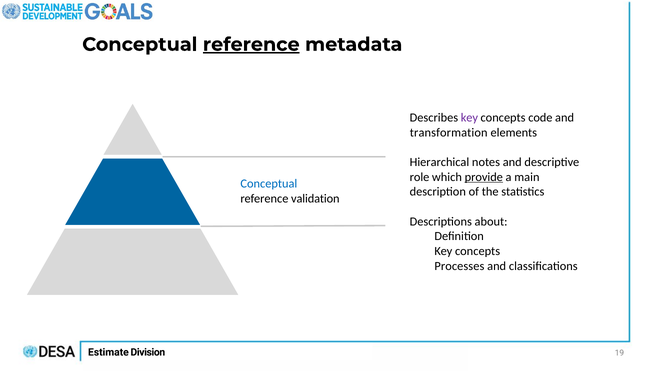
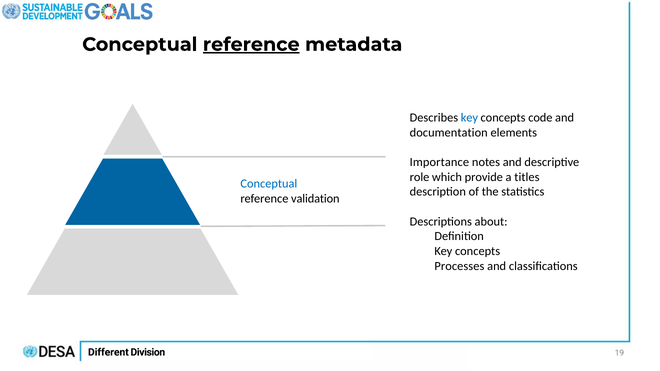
key colour: purple -> blue (469, 118)
transformation: transformation -> documentation (449, 133)
Hierarchical: Hierarchical -> Importance (439, 162)
provide underline: present -> none (484, 177)
main: main -> titles (527, 177)
Estimate: Estimate -> Different (108, 352)
